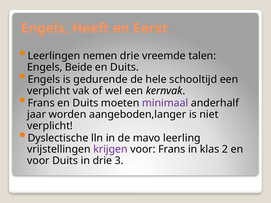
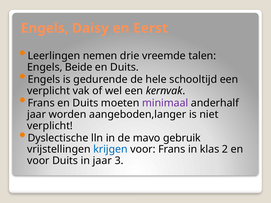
Heeft: Heeft -> Daisy (90, 28)
leerling: leerling -> gebruik (182, 138)
krijgen colour: purple -> blue (110, 150)
in drie: drie -> jaar (102, 161)
